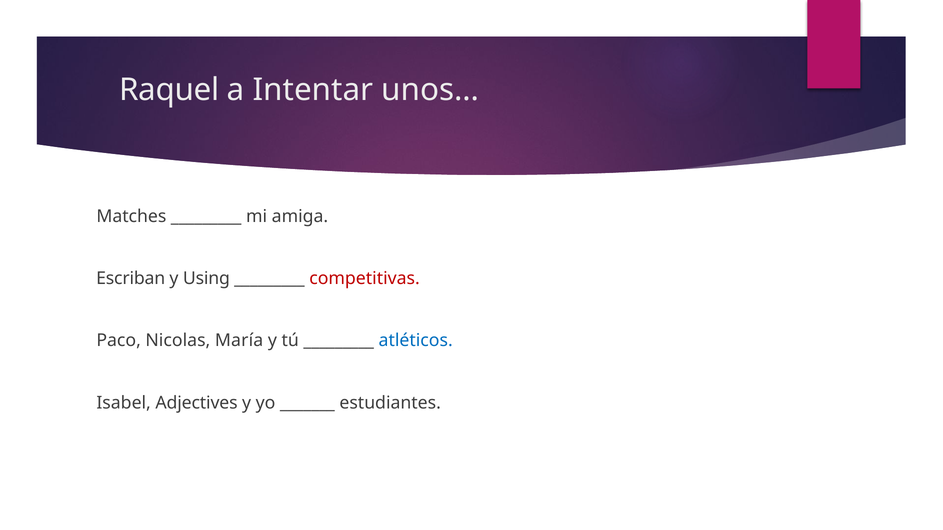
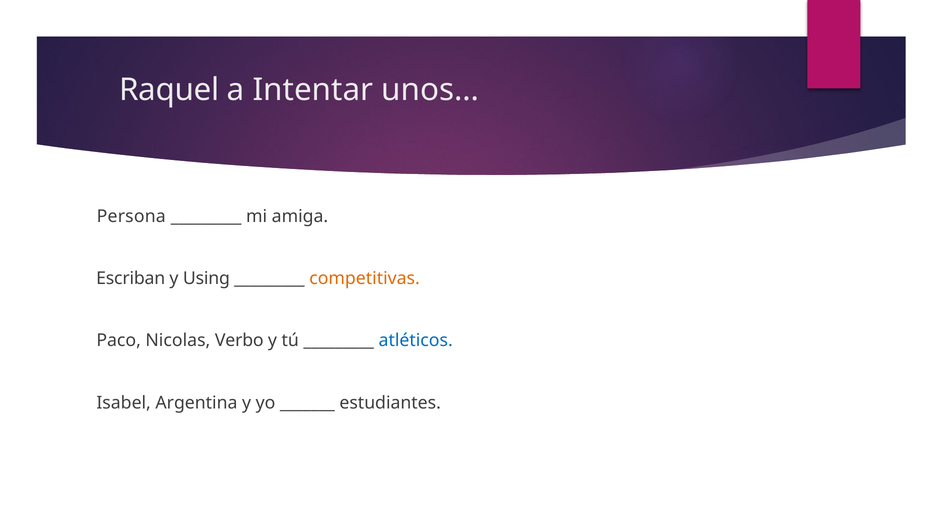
Matches: Matches -> Persona (131, 217)
competitivas colour: red -> orange (365, 279)
María: María -> Verbo (239, 341)
Adjectives: Adjectives -> Argentina (196, 403)
